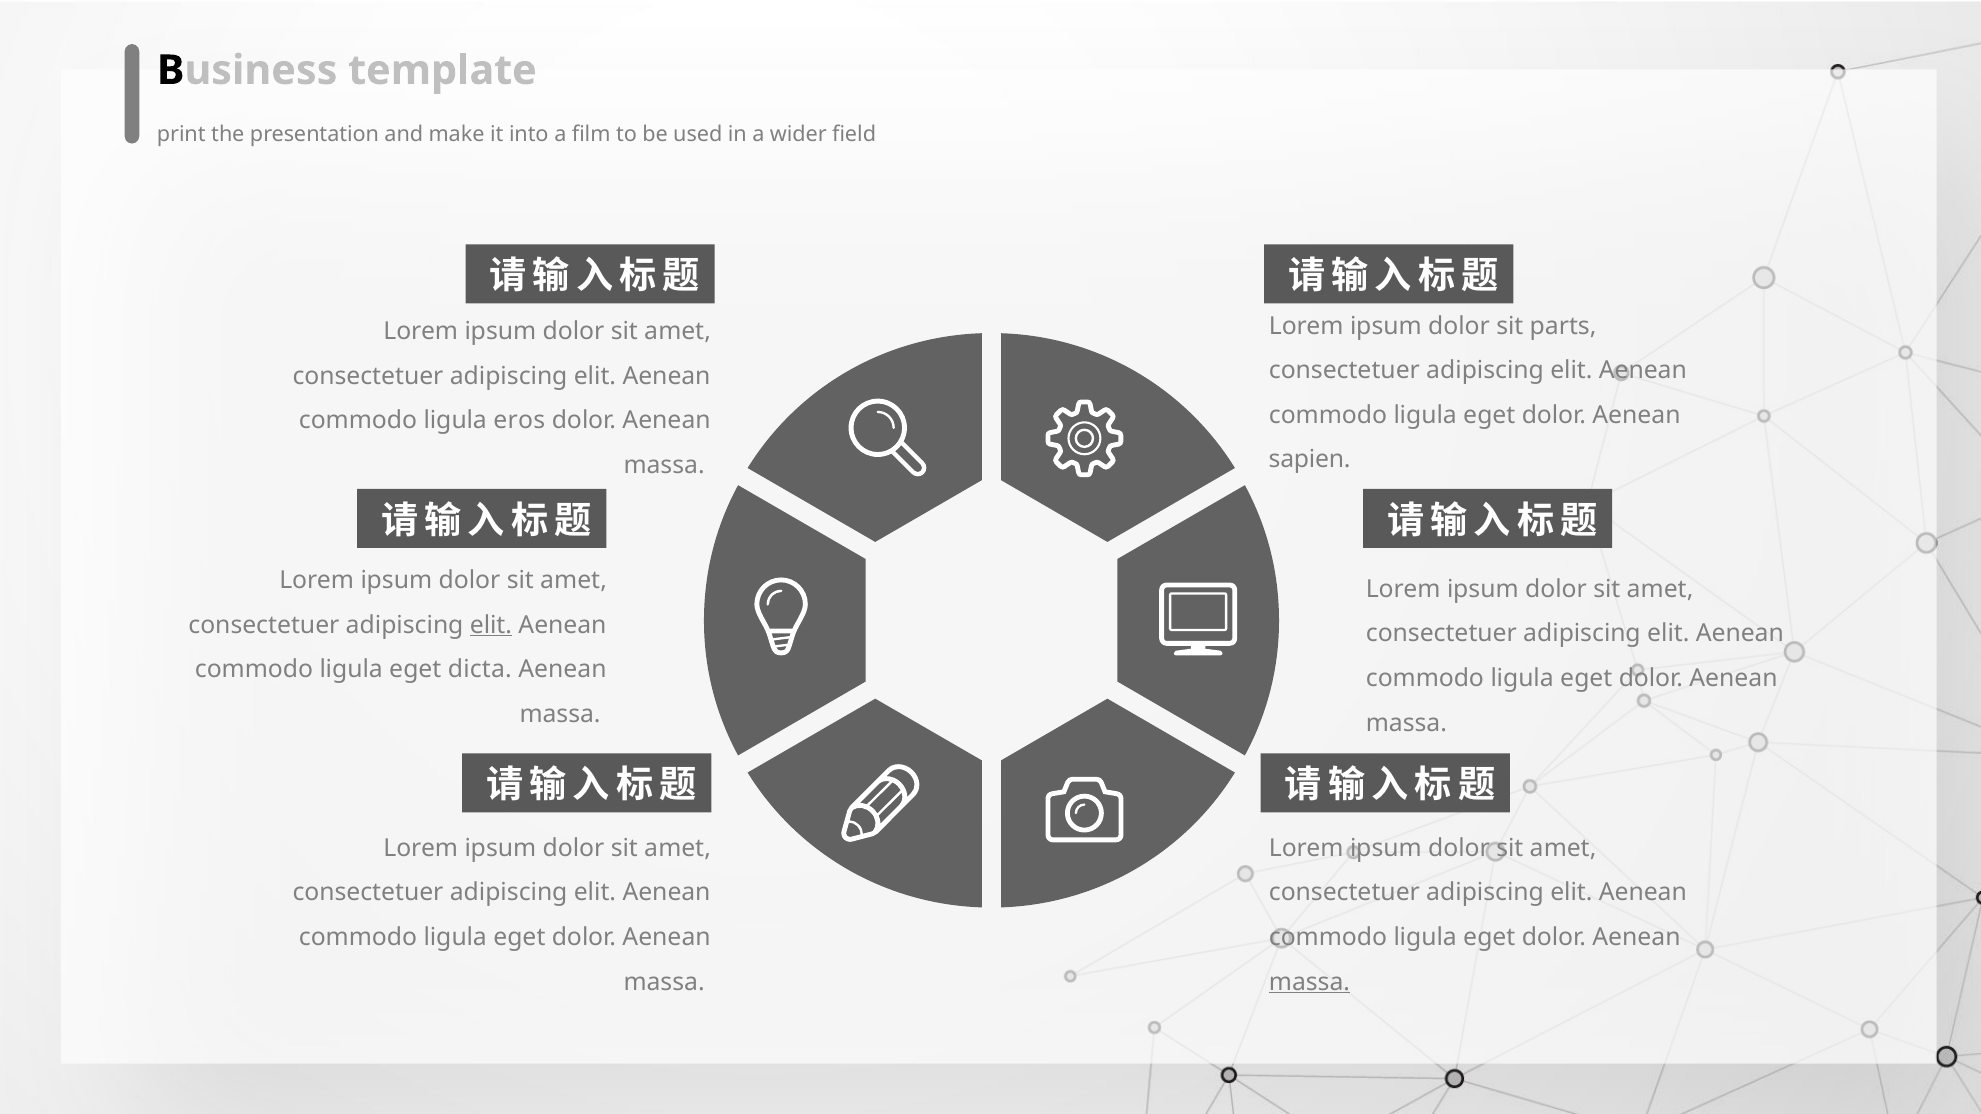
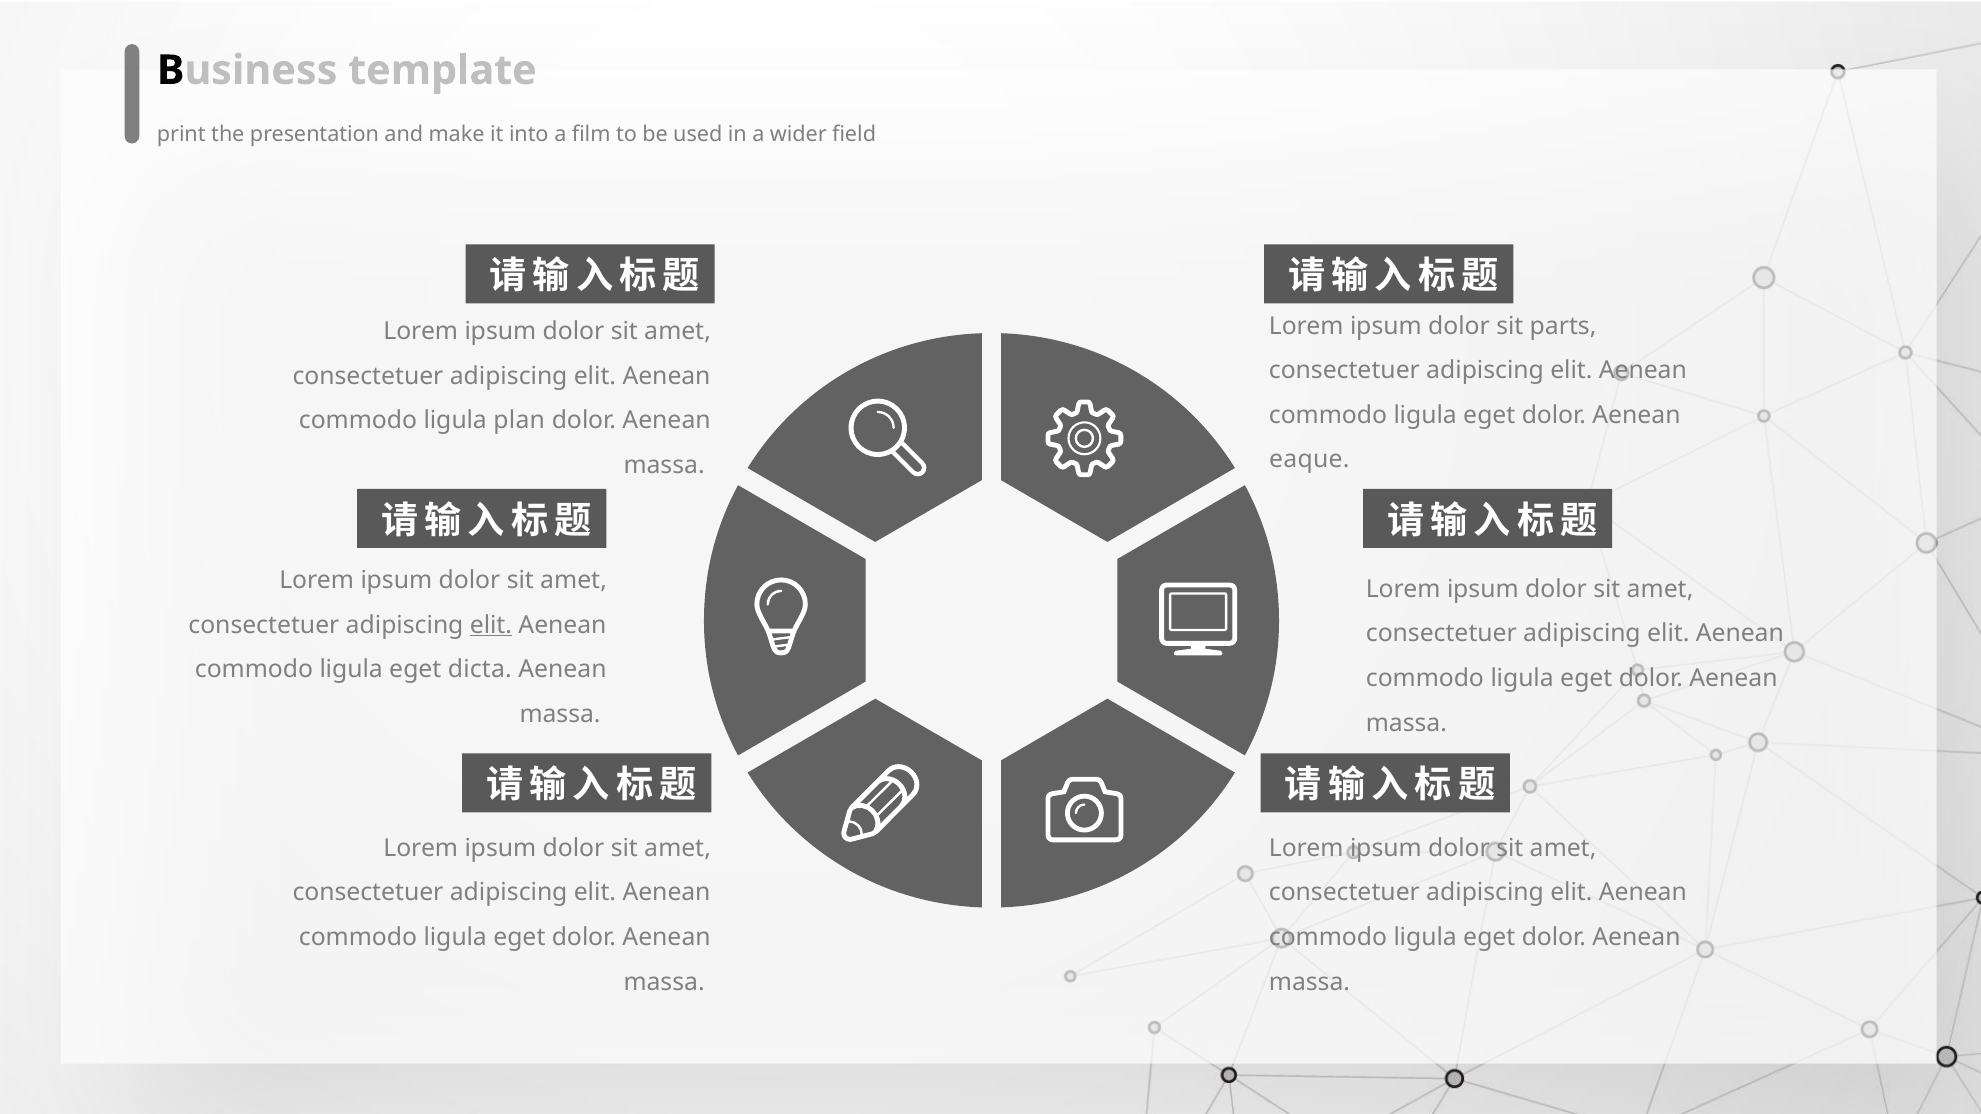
eros: eros -> plan (519, 421)
sapien: sapien -> eaque (1309, 460)
massa underline: present -> none (1309, 982)
